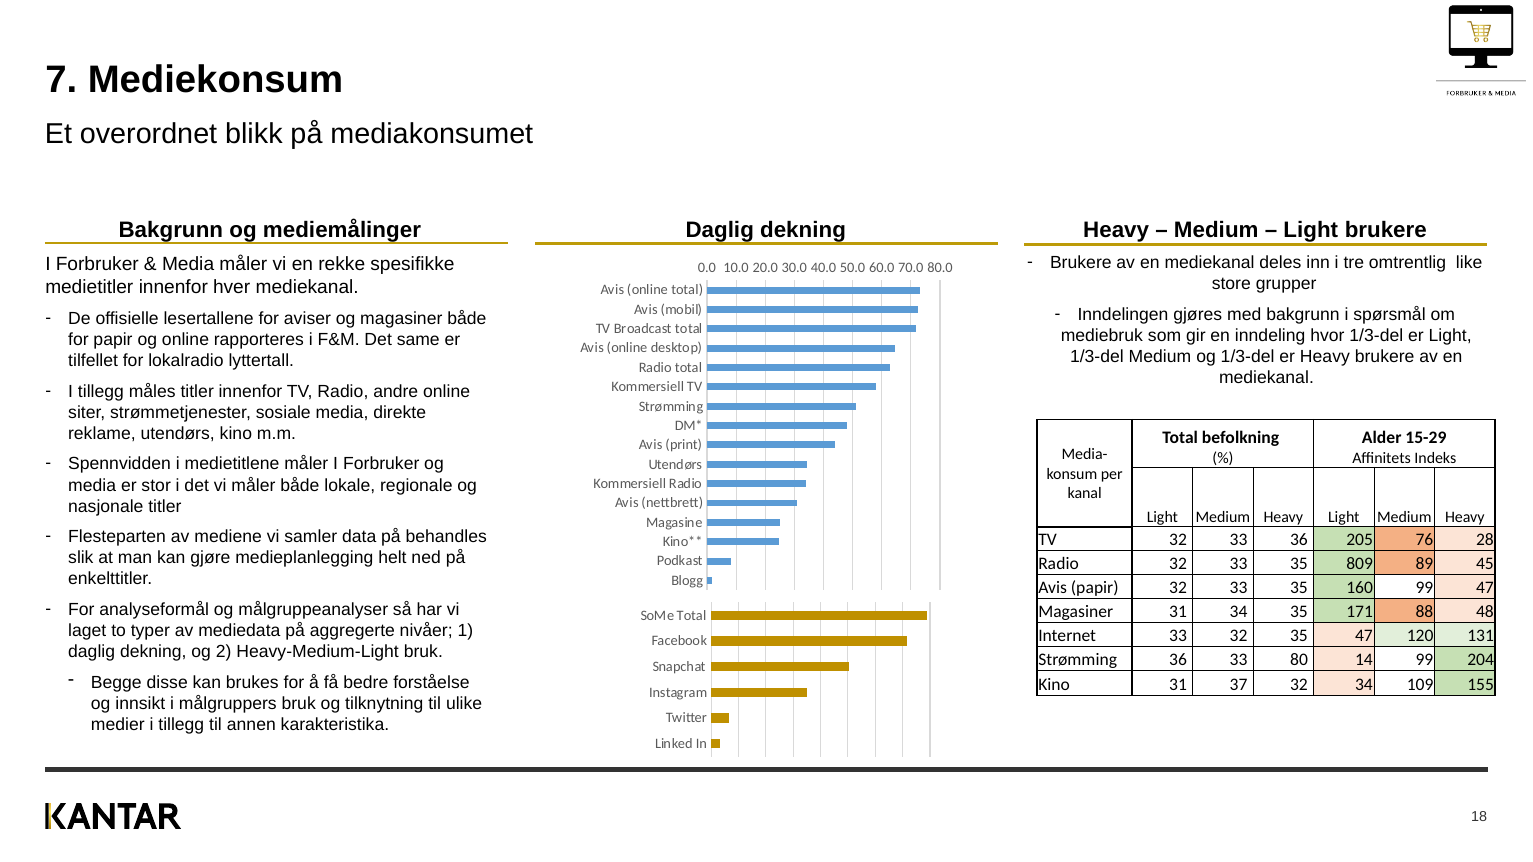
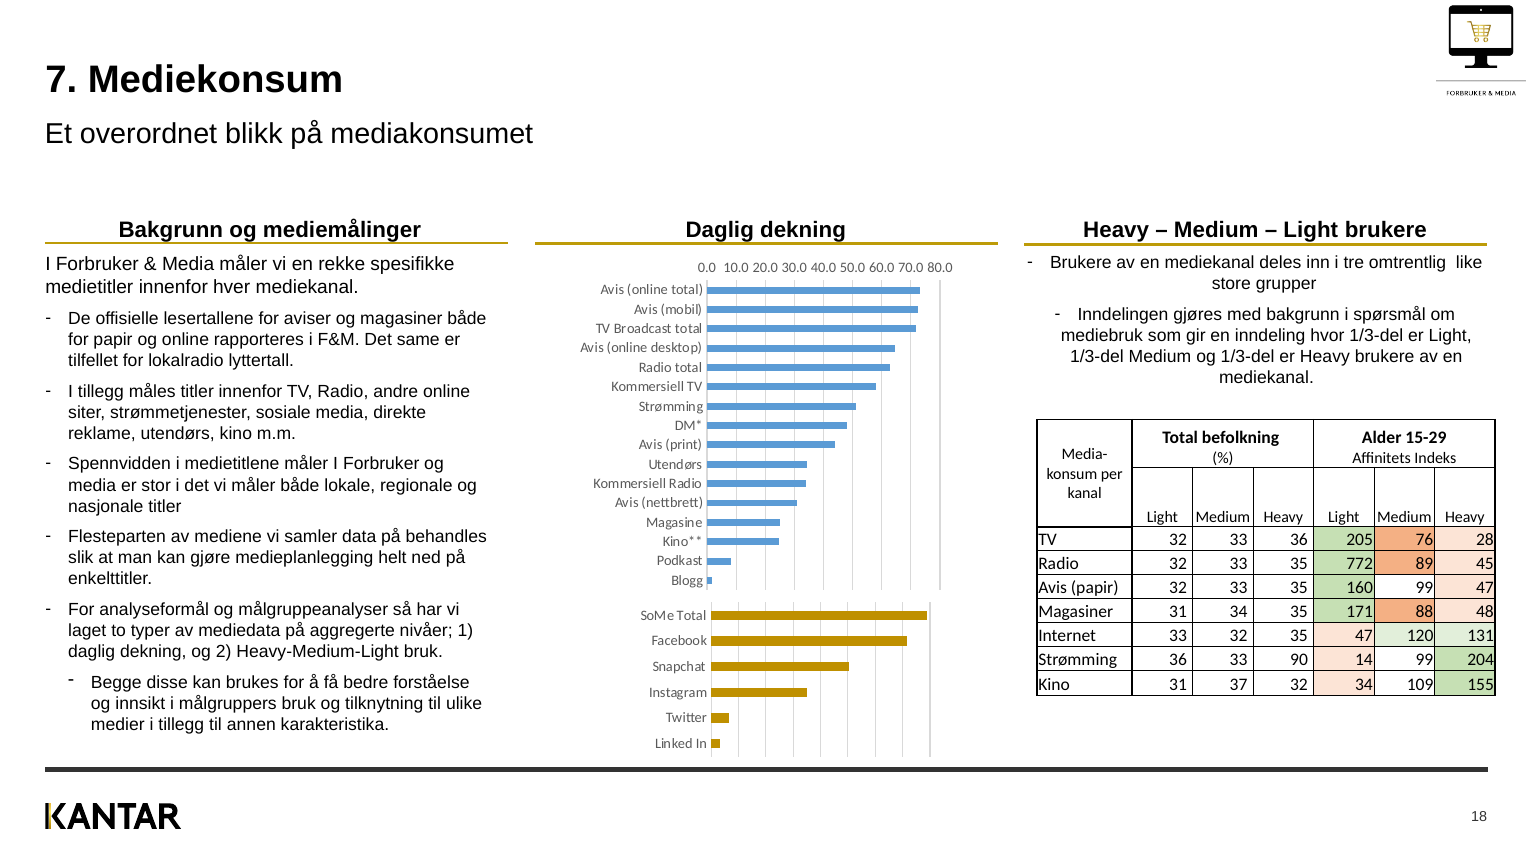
809: 809 -> 772 (1360, 564)
80: 80 -> 90 (1299, 660)
